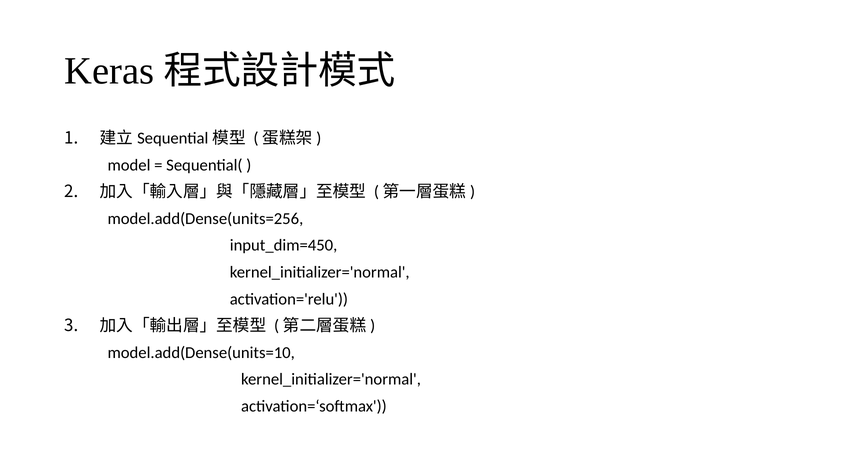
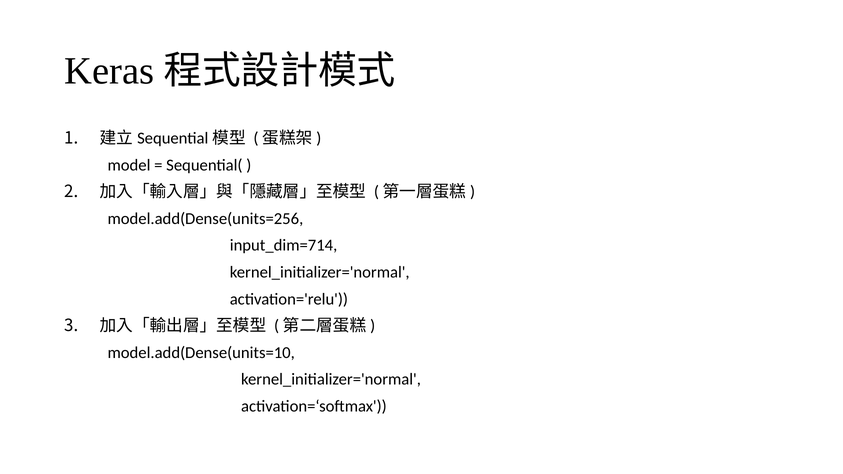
input_dim=450: input_dim=450 -> input_dim=714 (284, 246)
